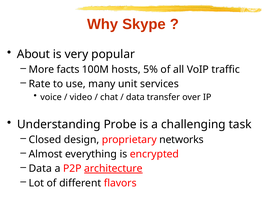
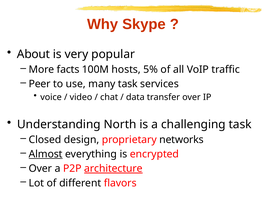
Rate: Rate -> Peer (40, 84)
many unit: unit -> task (128, 84)
Probe: Probe -> North (120, 125)
Almost underline: none -> present (46, 154)
Data: Data -> Over (40, 169)
